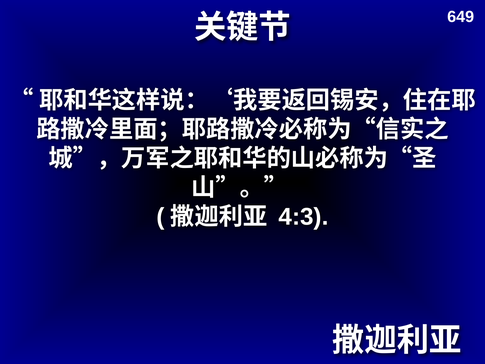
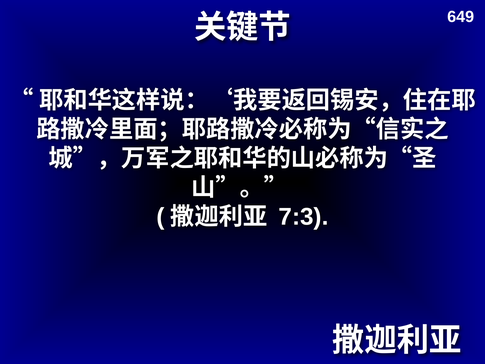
4:3: 4:3 -> 7:3 (304, 217)
